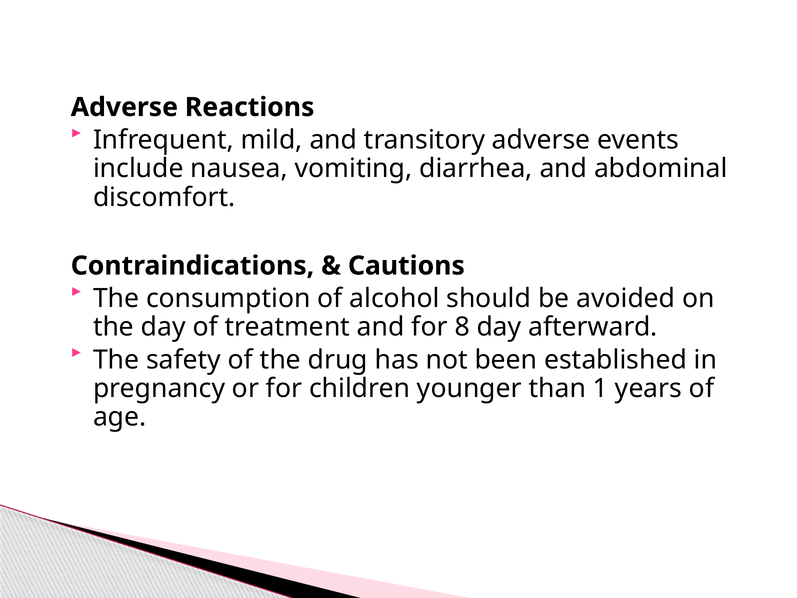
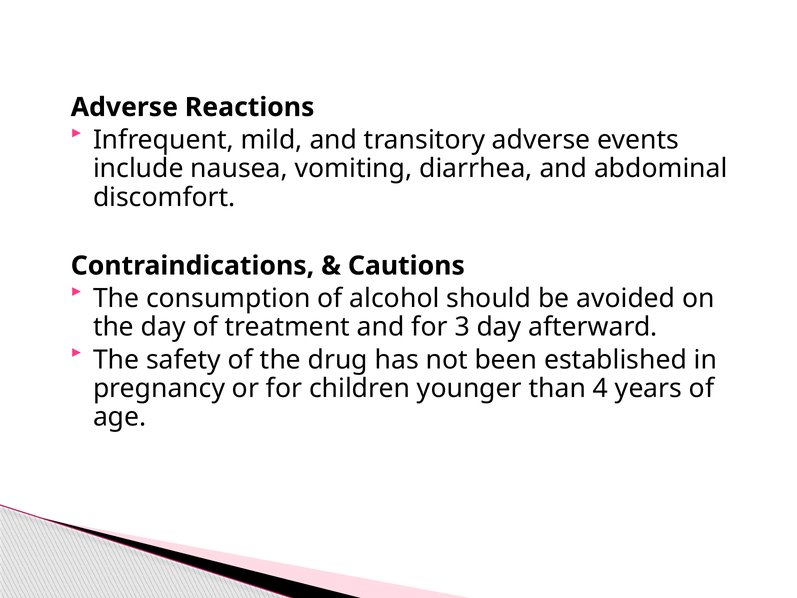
8: 8 -> 3 (462, 327)
1: 1 -> 4 (600, 388)
